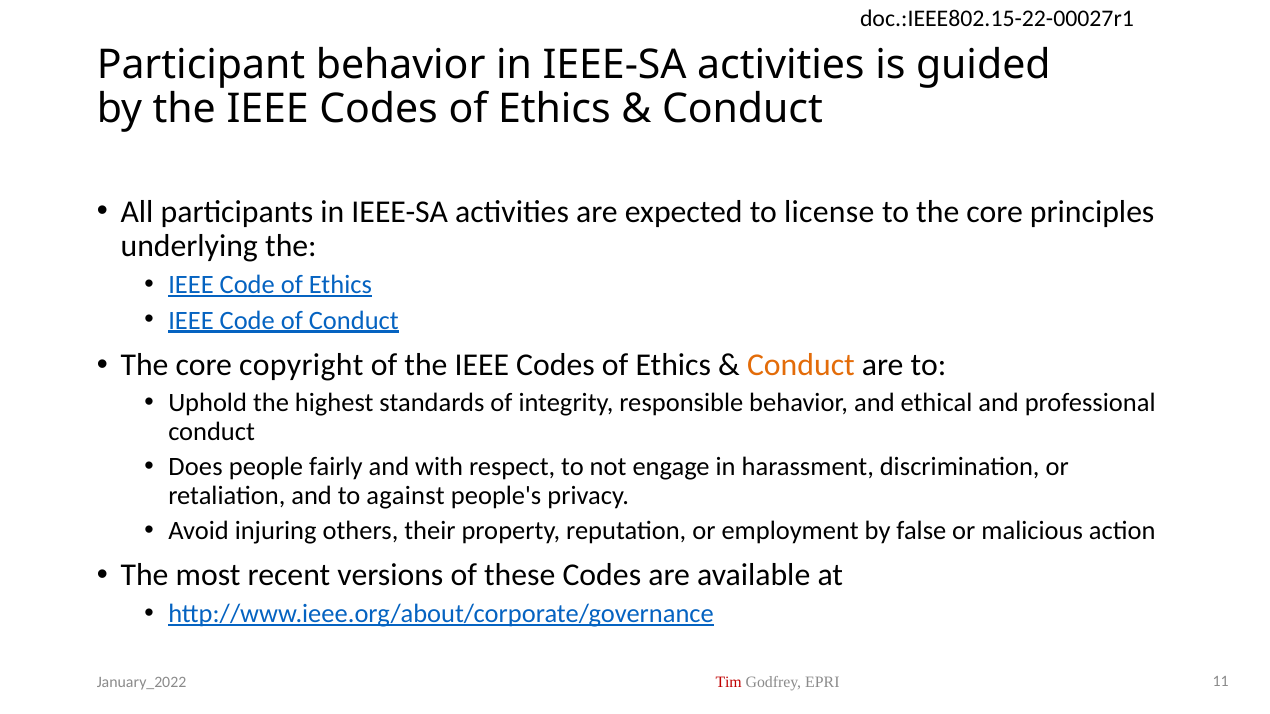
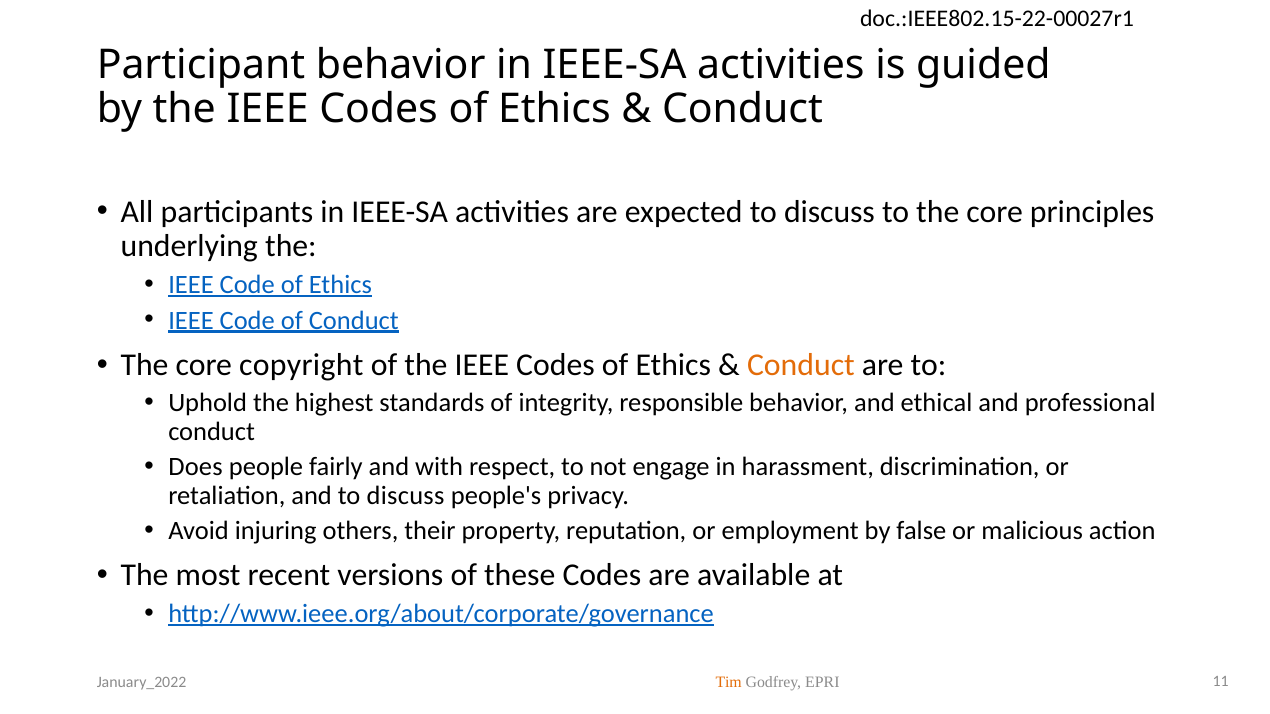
expected to license: license -> discuss (829, 212)
and to against: against -> discuss (406, 496)
Tim colour: red -> orange (729, 682)
